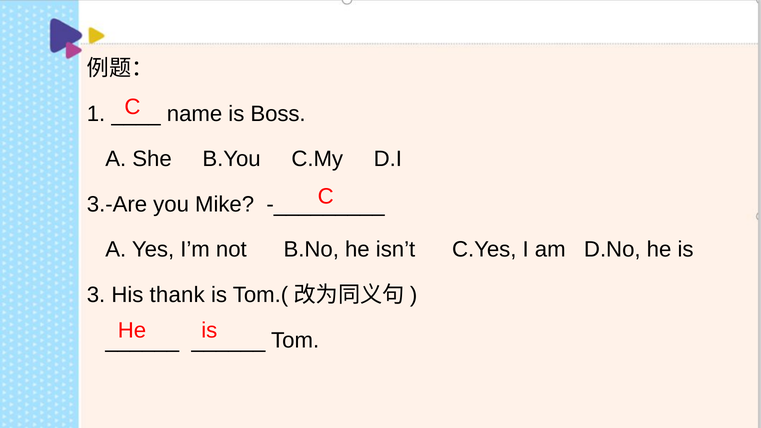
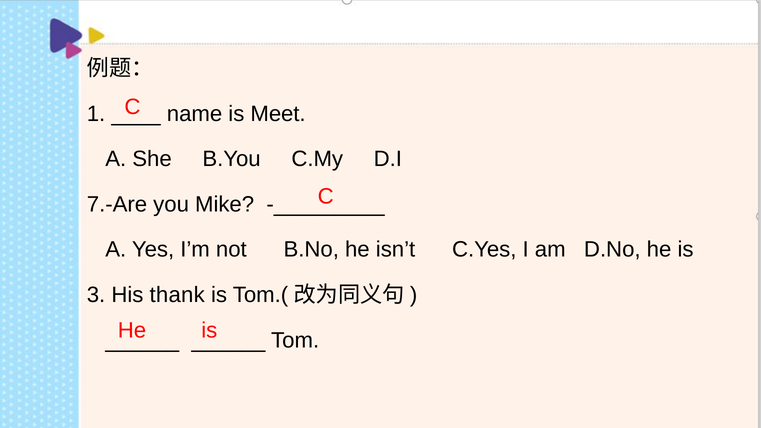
Boss: Boss -> Meet (278, 114)
3.-Are: 3.-Are -> 7.-Are (117, 204)
